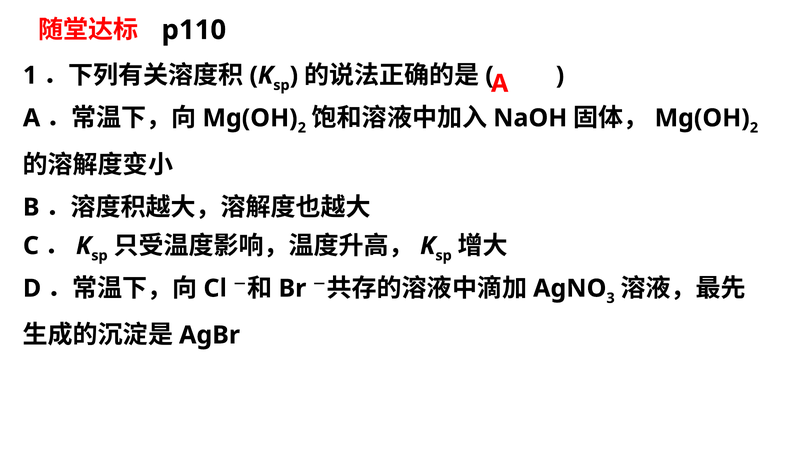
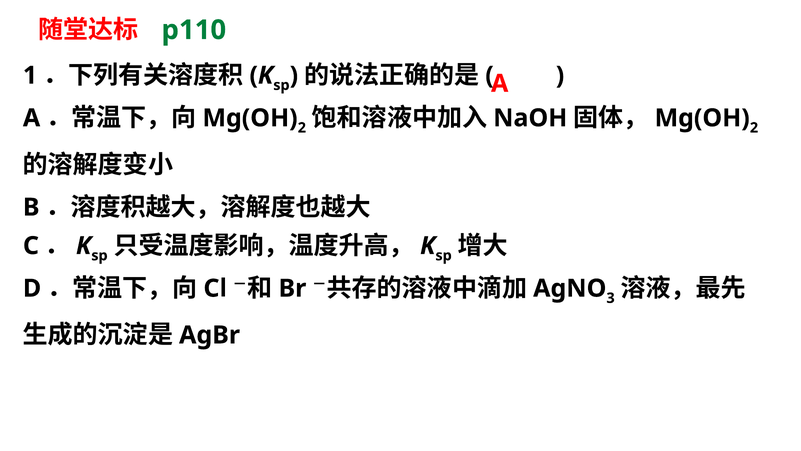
p110 colour: black -> green (194, 30)
